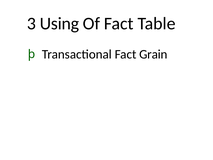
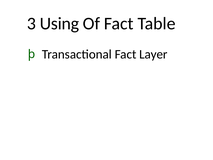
Grain: Grain -> Layer (153, 54)
